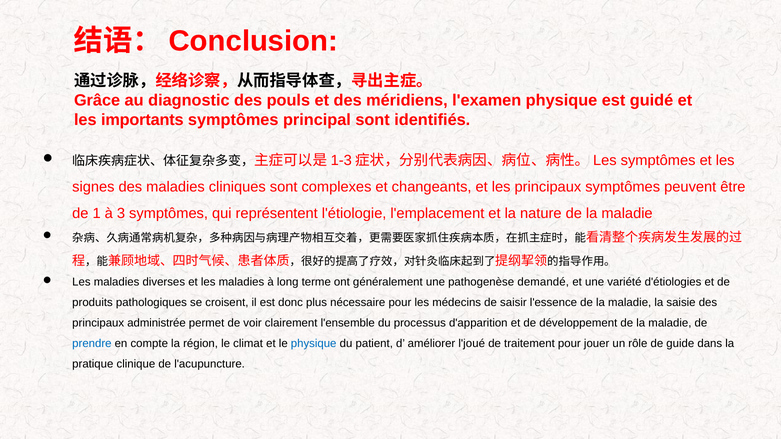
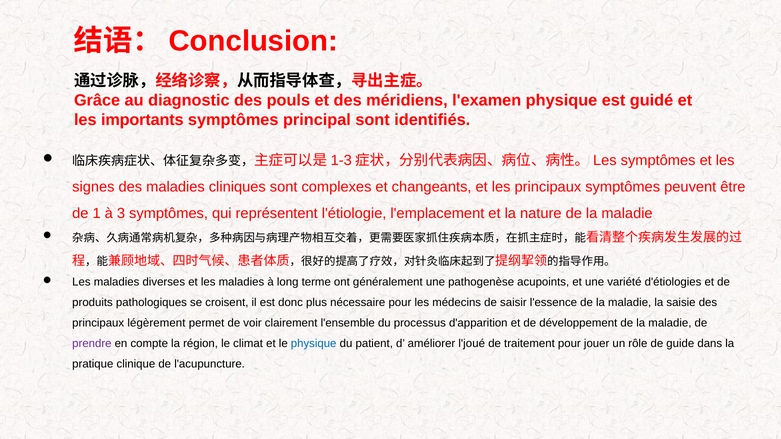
demandé: demandé -> acupoints (543, 282)
administrée: administrée -> légèrement (156, 323)
prendre colour: blue -> purple (92, 344)
